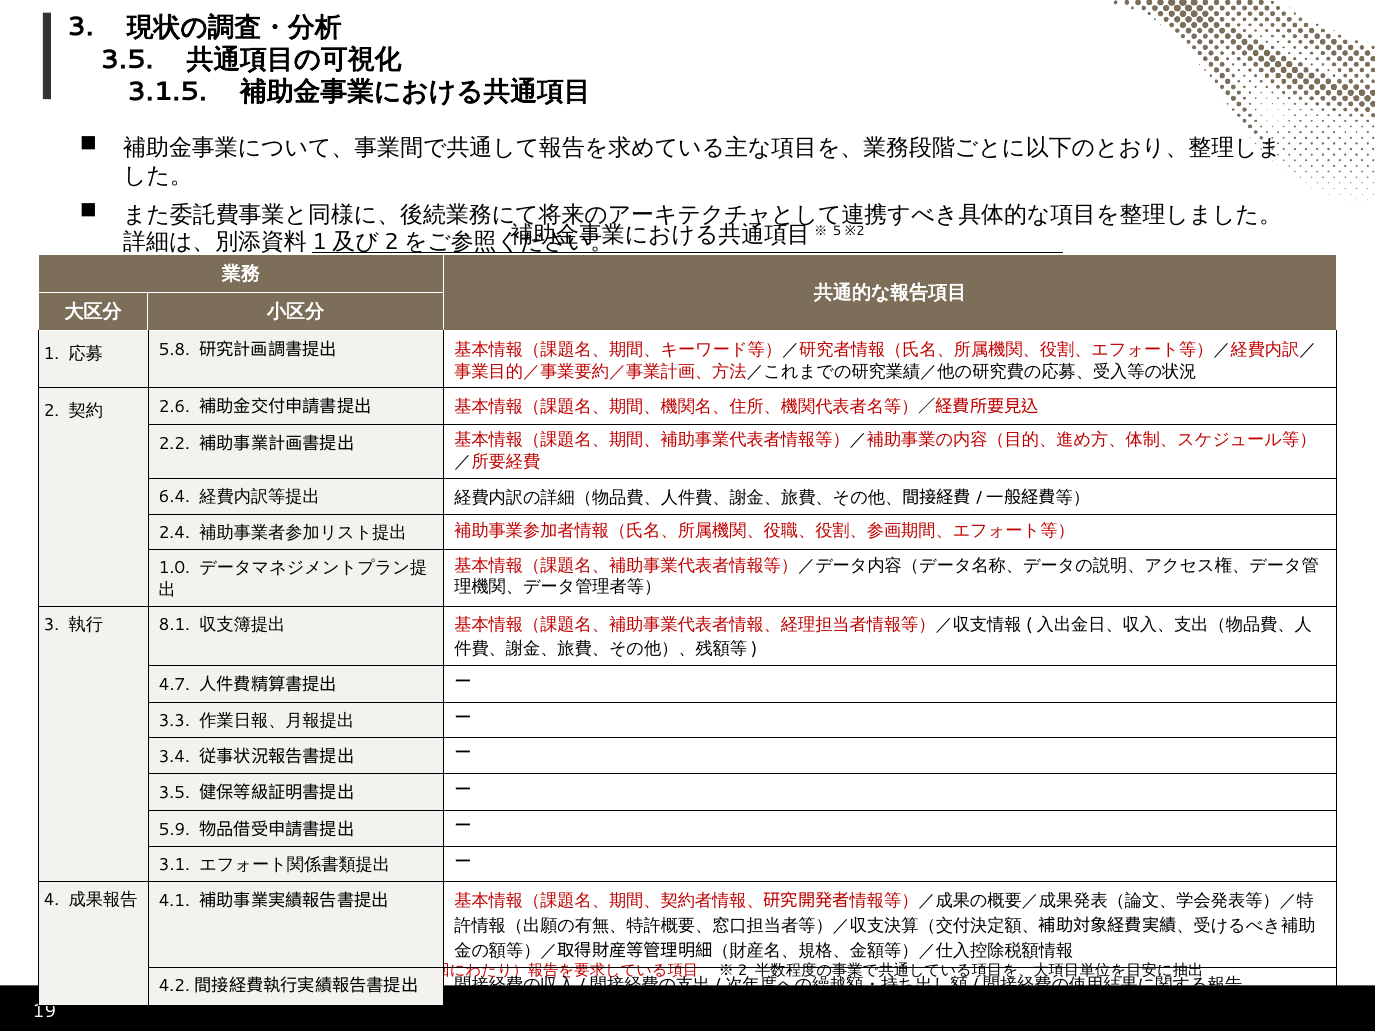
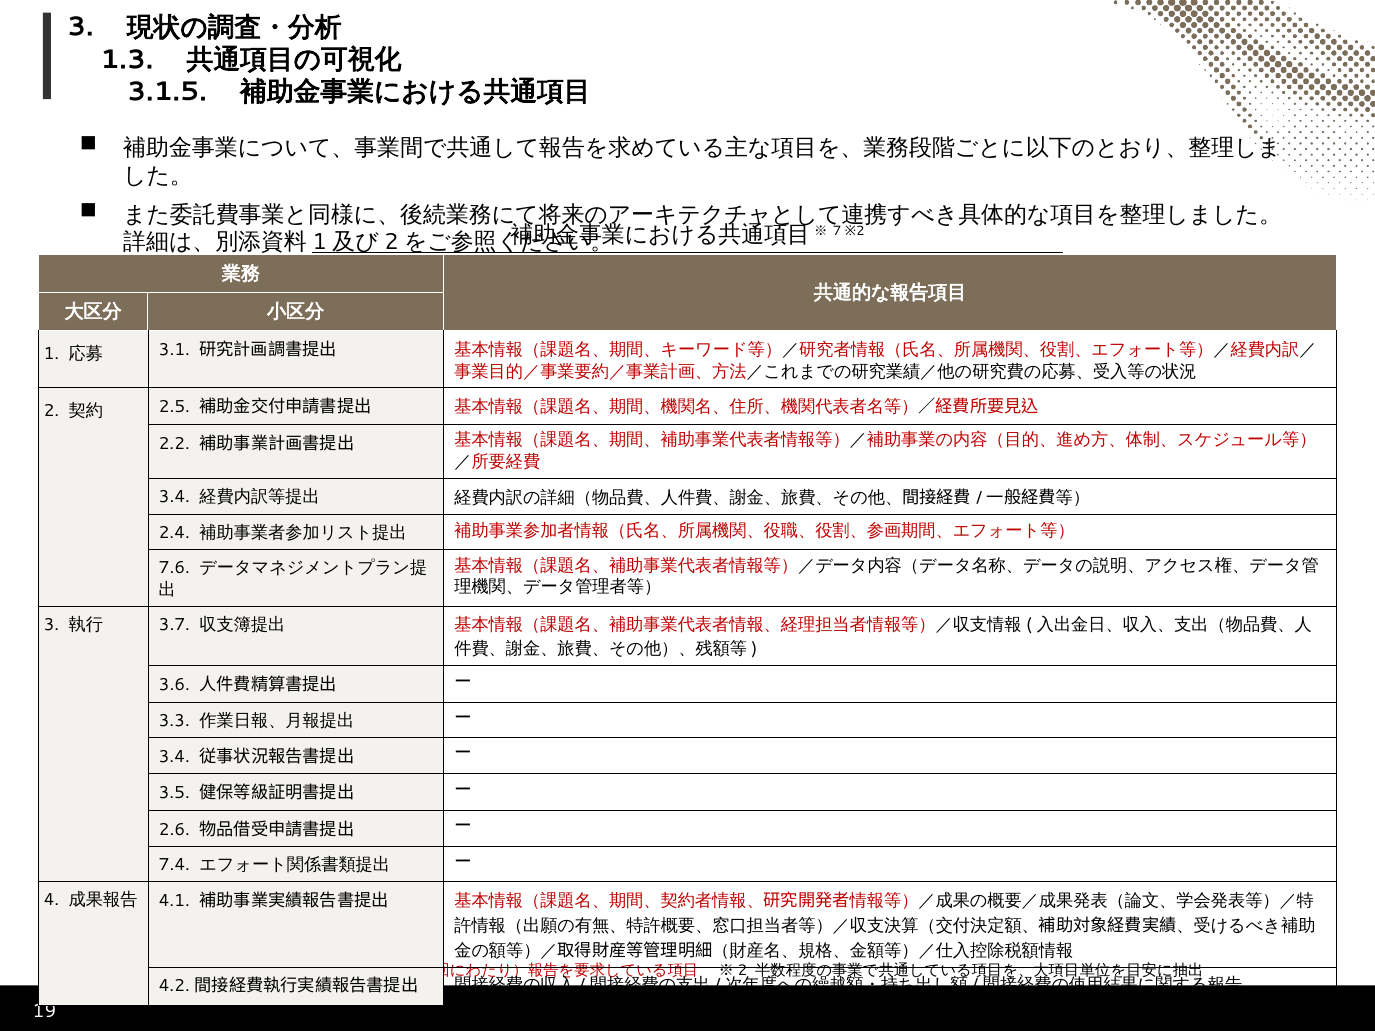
3.5: 3.5 -> 1.3 (127, 59)
5: 5 -> 7 (837, 231)
5.8: 5.8 -> 3.1 (174, 350)
2.6: 2.6 -> 2.5 (174, 407)
6.4: 6.4 -> 3.4 (174, 497)
1.0: 1.0 -> 7.6 (174, 568)
8.1: 8.1 -> 3.7 (174, 625)
4.7: 4.7 -> 3.6 (174, 685)
5.9: 5.9 -> 2.6 (174, 830)
3.1: 3.1 -> 7.4 (174, 865)
